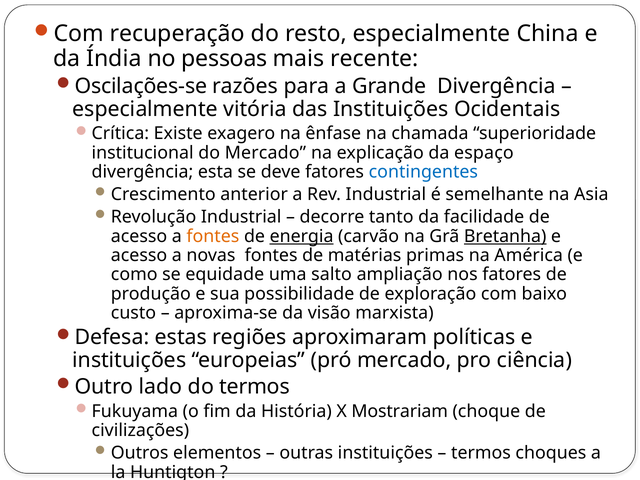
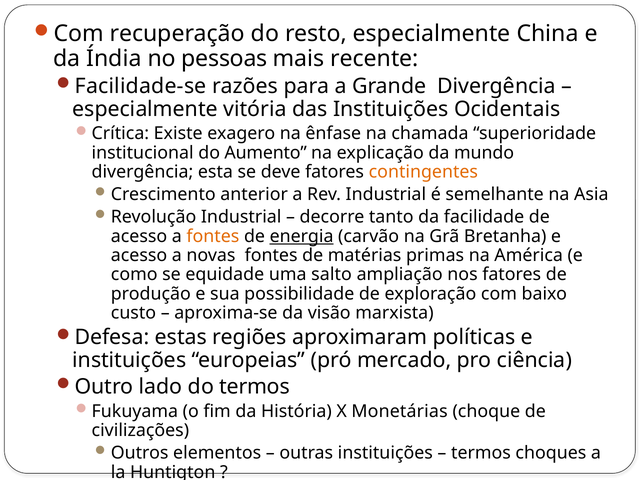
Oscilações-se: Oscilações-se -> Facilidade-se (141, 86)
do Mercado: Mercado -> Aumento (266, 153)
da espaço: espaço -> mundo (484, 153)
contingentes colour: blue -> orange (423, 172)
Bretanha underline: present -> none (505, 236)
Mostrariam: Mostrariam -> Monetárias (400, 411)
